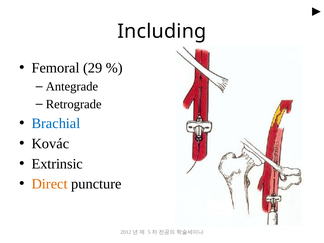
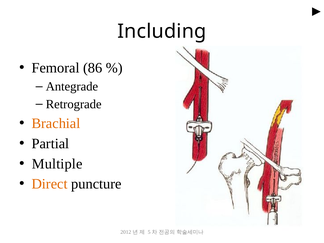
29: 29 -> 86 (93, 68)
Brachial colour: blue -> orange (56, 123)
Kovác: Kovác -> Partial (50, 144)
Extrinsic: Extrinsic -> Multiple (57, 164)
